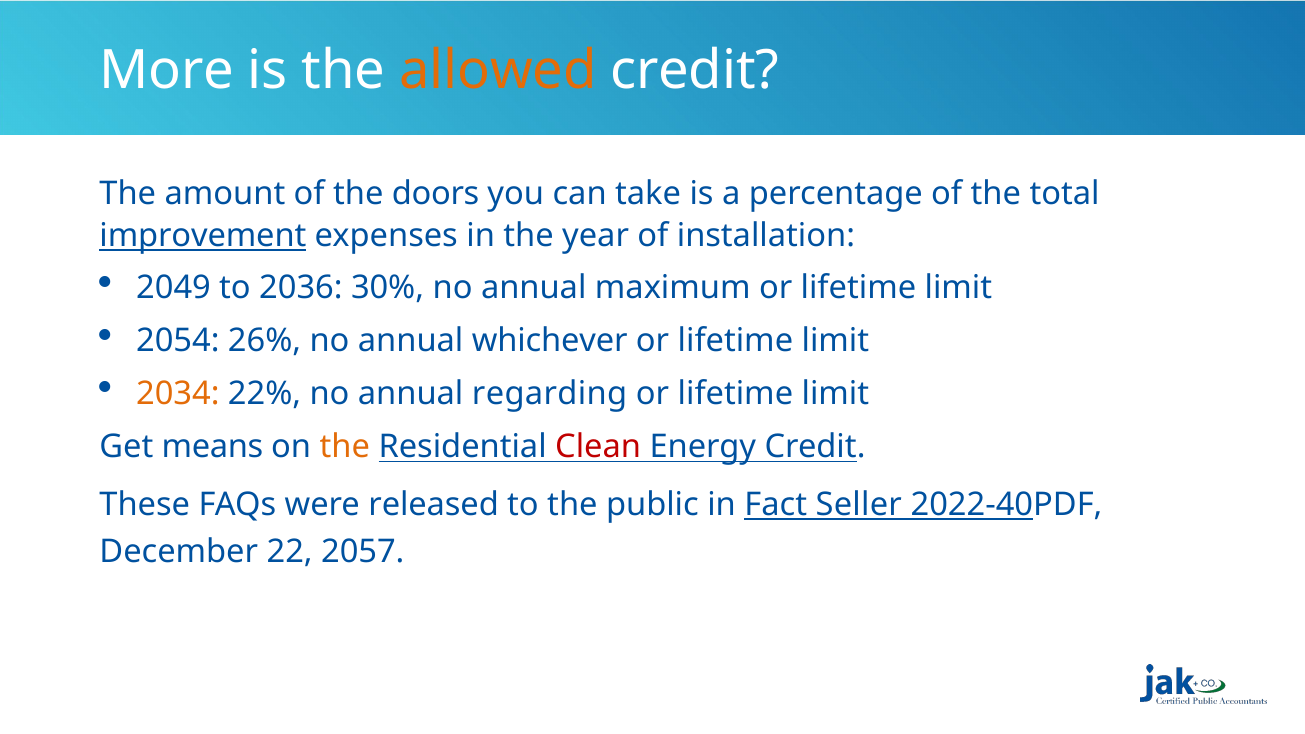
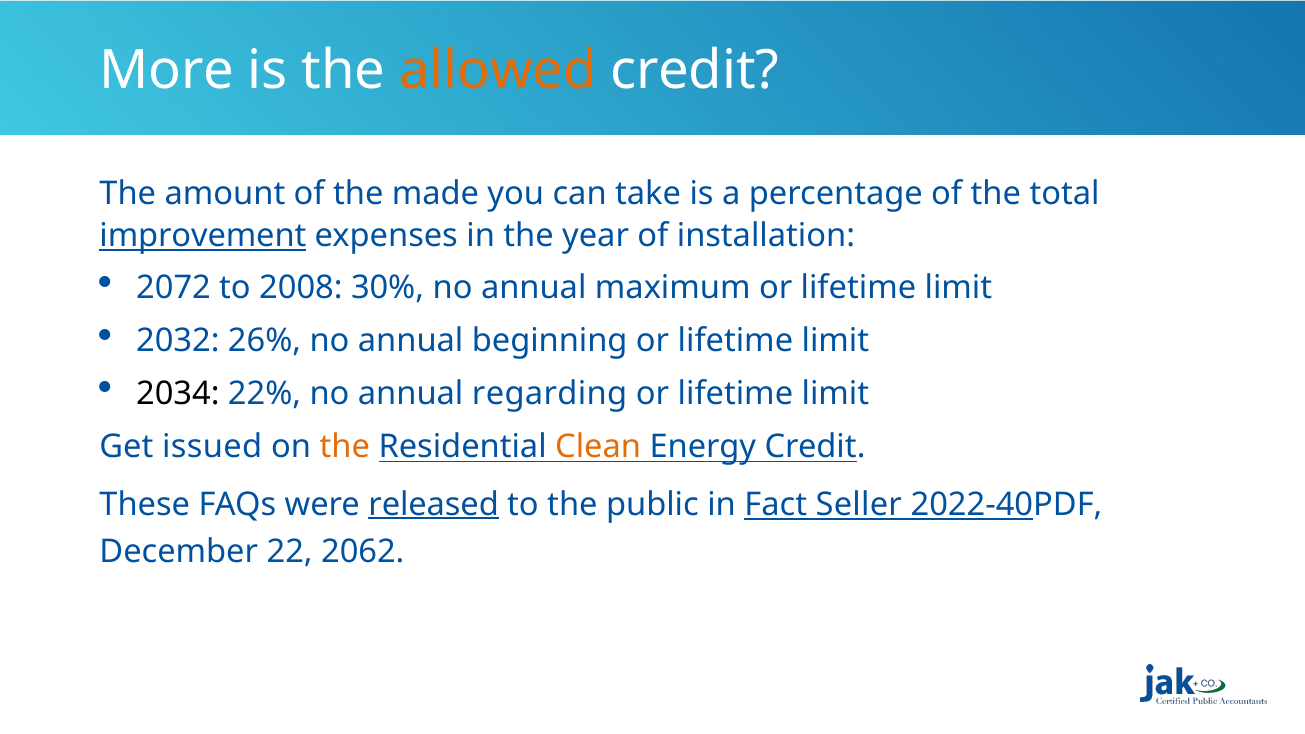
doors: doors -> made (435, 194)
2049: 2049 -> 2072 (174, 288)
2036: 2036 -> 2008 (301, 288)
2054: 2054 -> 2032 (178, 341)
whichever: whichever -> beginning (550, 341)
2034 colour: orange -> black (178, 393)
means: means -> issued (212, 447)
Clean colour: red -> orange (598, 447)
released underline: none -> present (434, 504)
2057: 2057 -> 2062 (363, 552)
